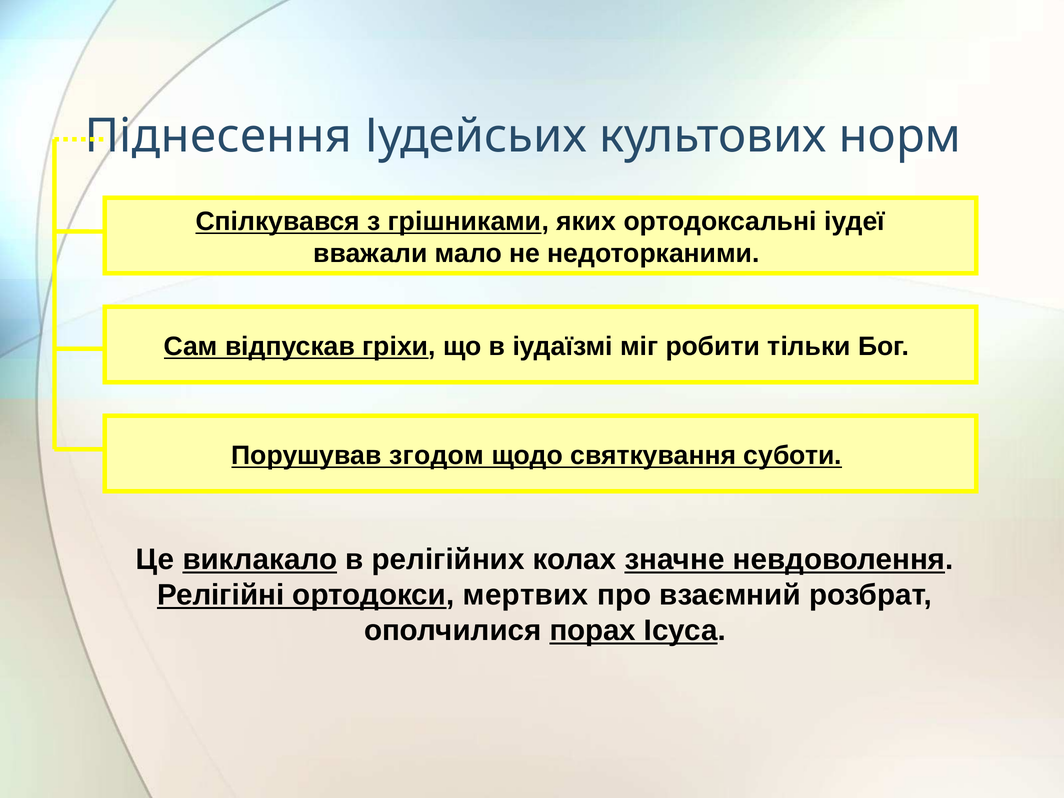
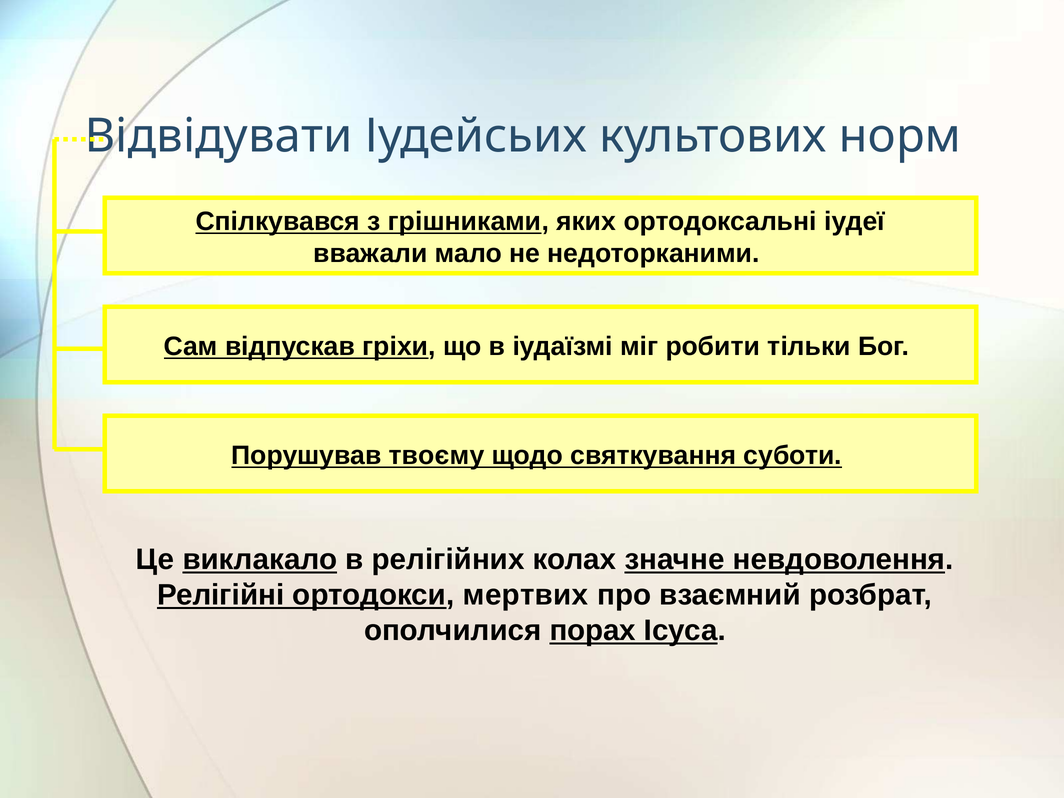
Піднесення: Піднесення -> Відвідувати (219, 136)
згодом: згодом -> твоєму (437, 455)
